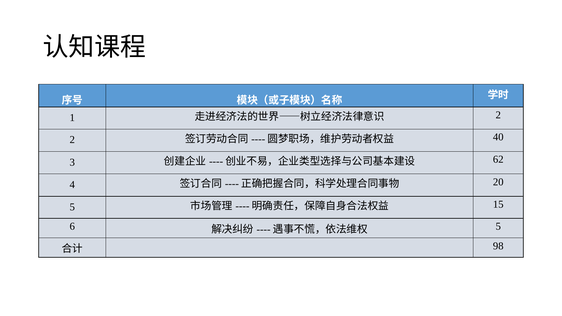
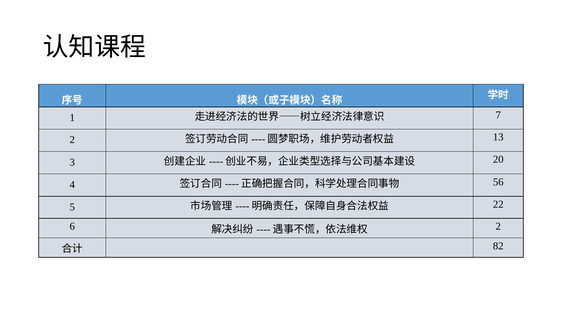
2: 2 -> 7 (498, 115)
40: 40 -> 13 (498, 137)
62: 62 -> 20 (498, 160)
20: 20 -> 56 (498, 182)
15: 15 -> 22 (498, 204)
5: 5 -> 2 (498, 227)
98: 98 -> 82 (498, 246)
